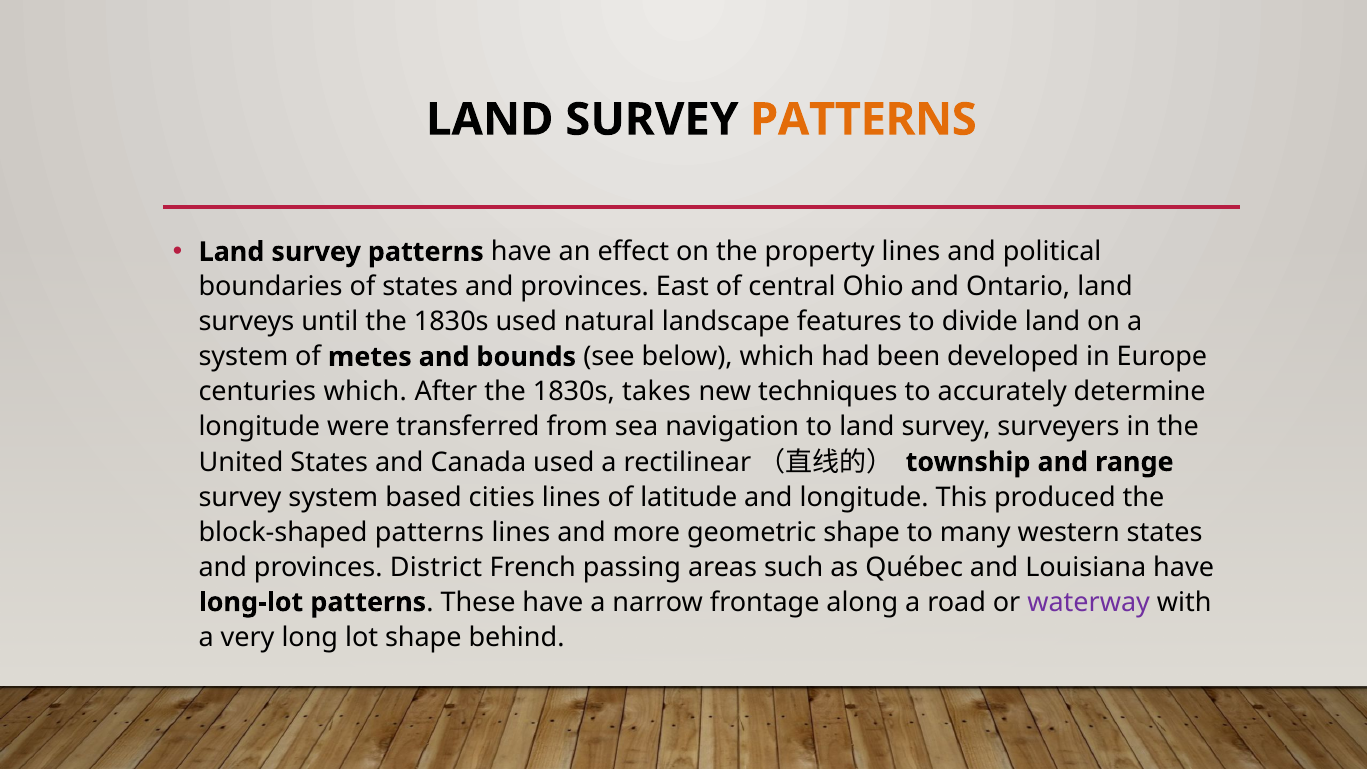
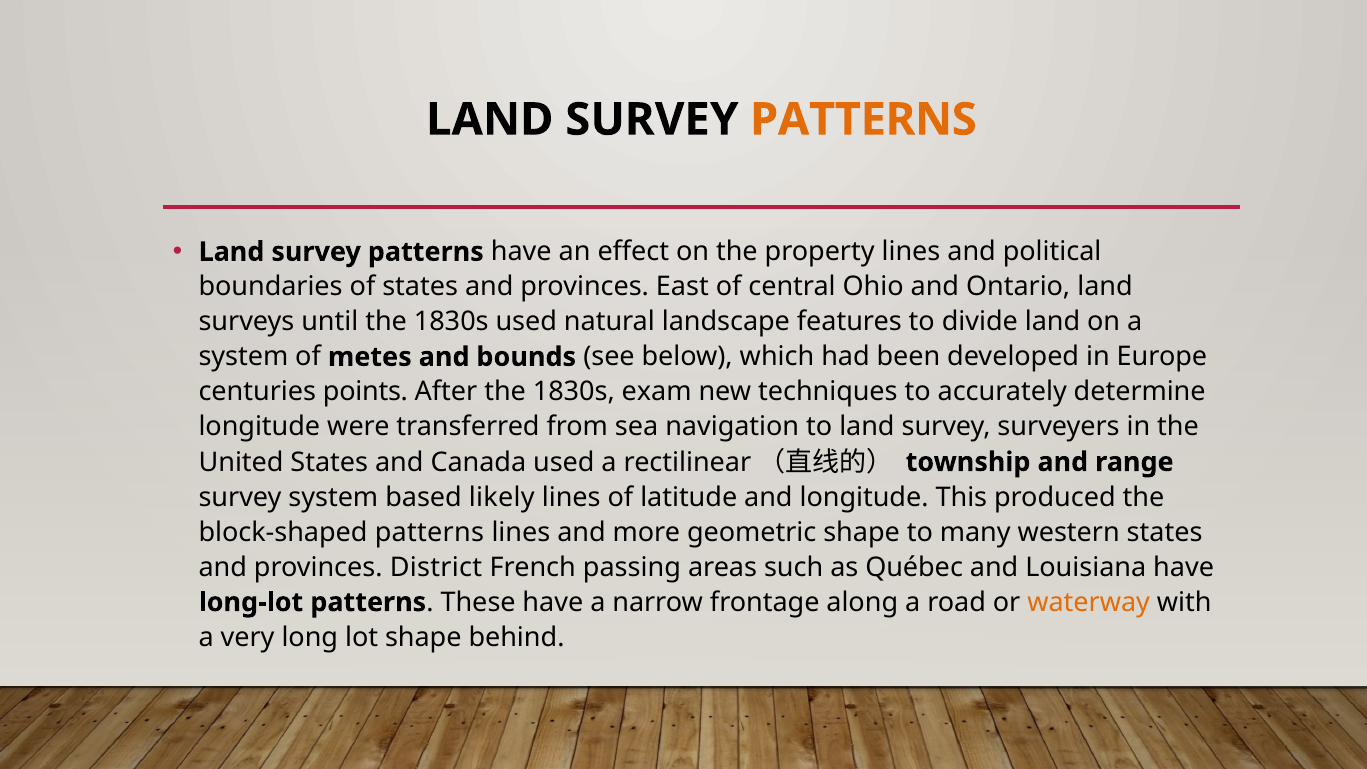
centuries which: which -> points (365, 392)
takes: takes -> exam (657, 392)
cities: cities -> likely (502, 497)
waterway colour: purple -> orange (1089, 602)
